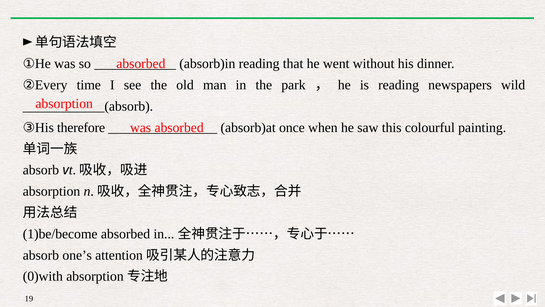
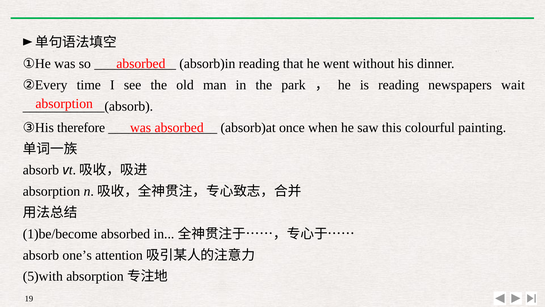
wild: wild -> wait (513, 85)
0)with: 0)with -> 5)with (43, 276)
